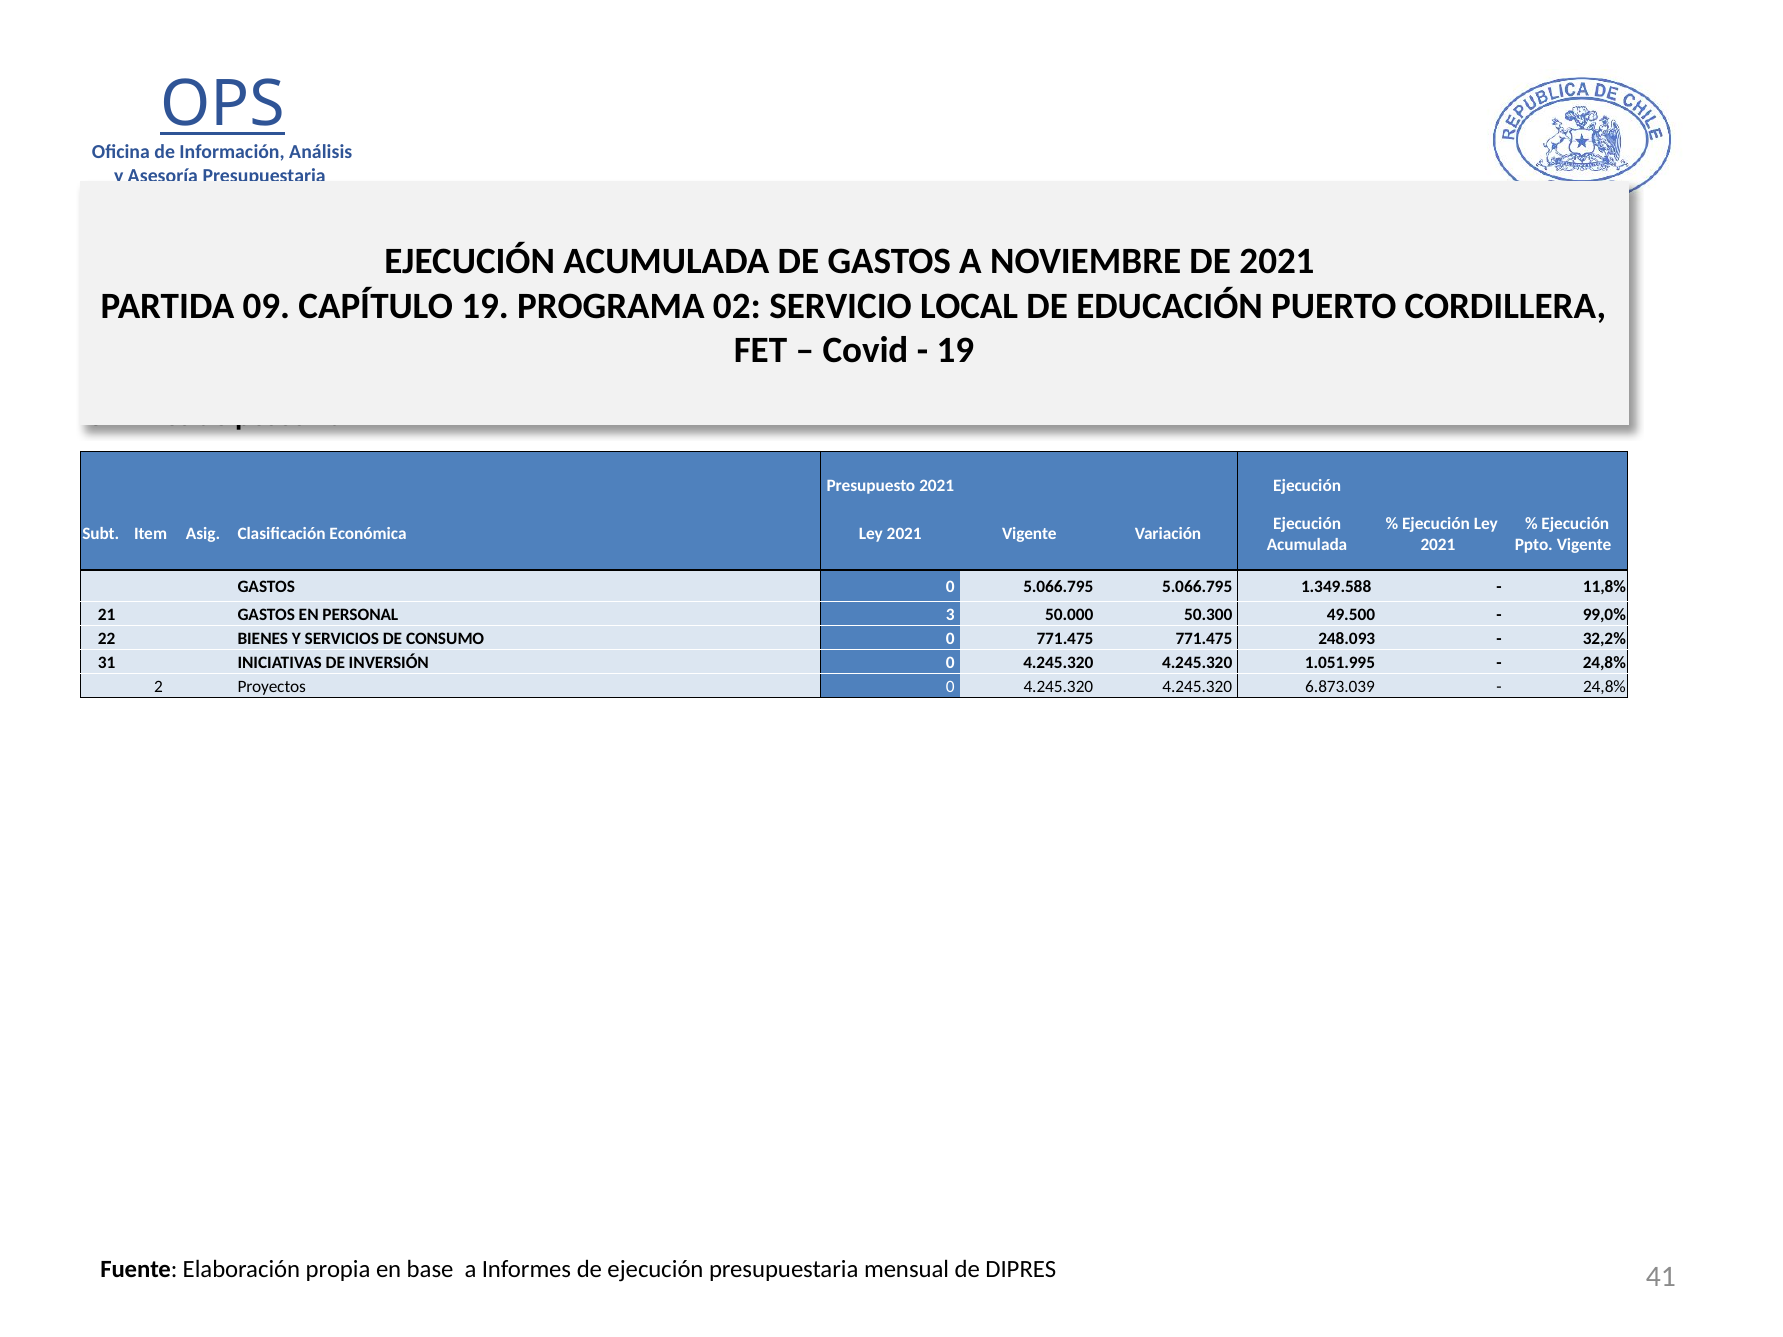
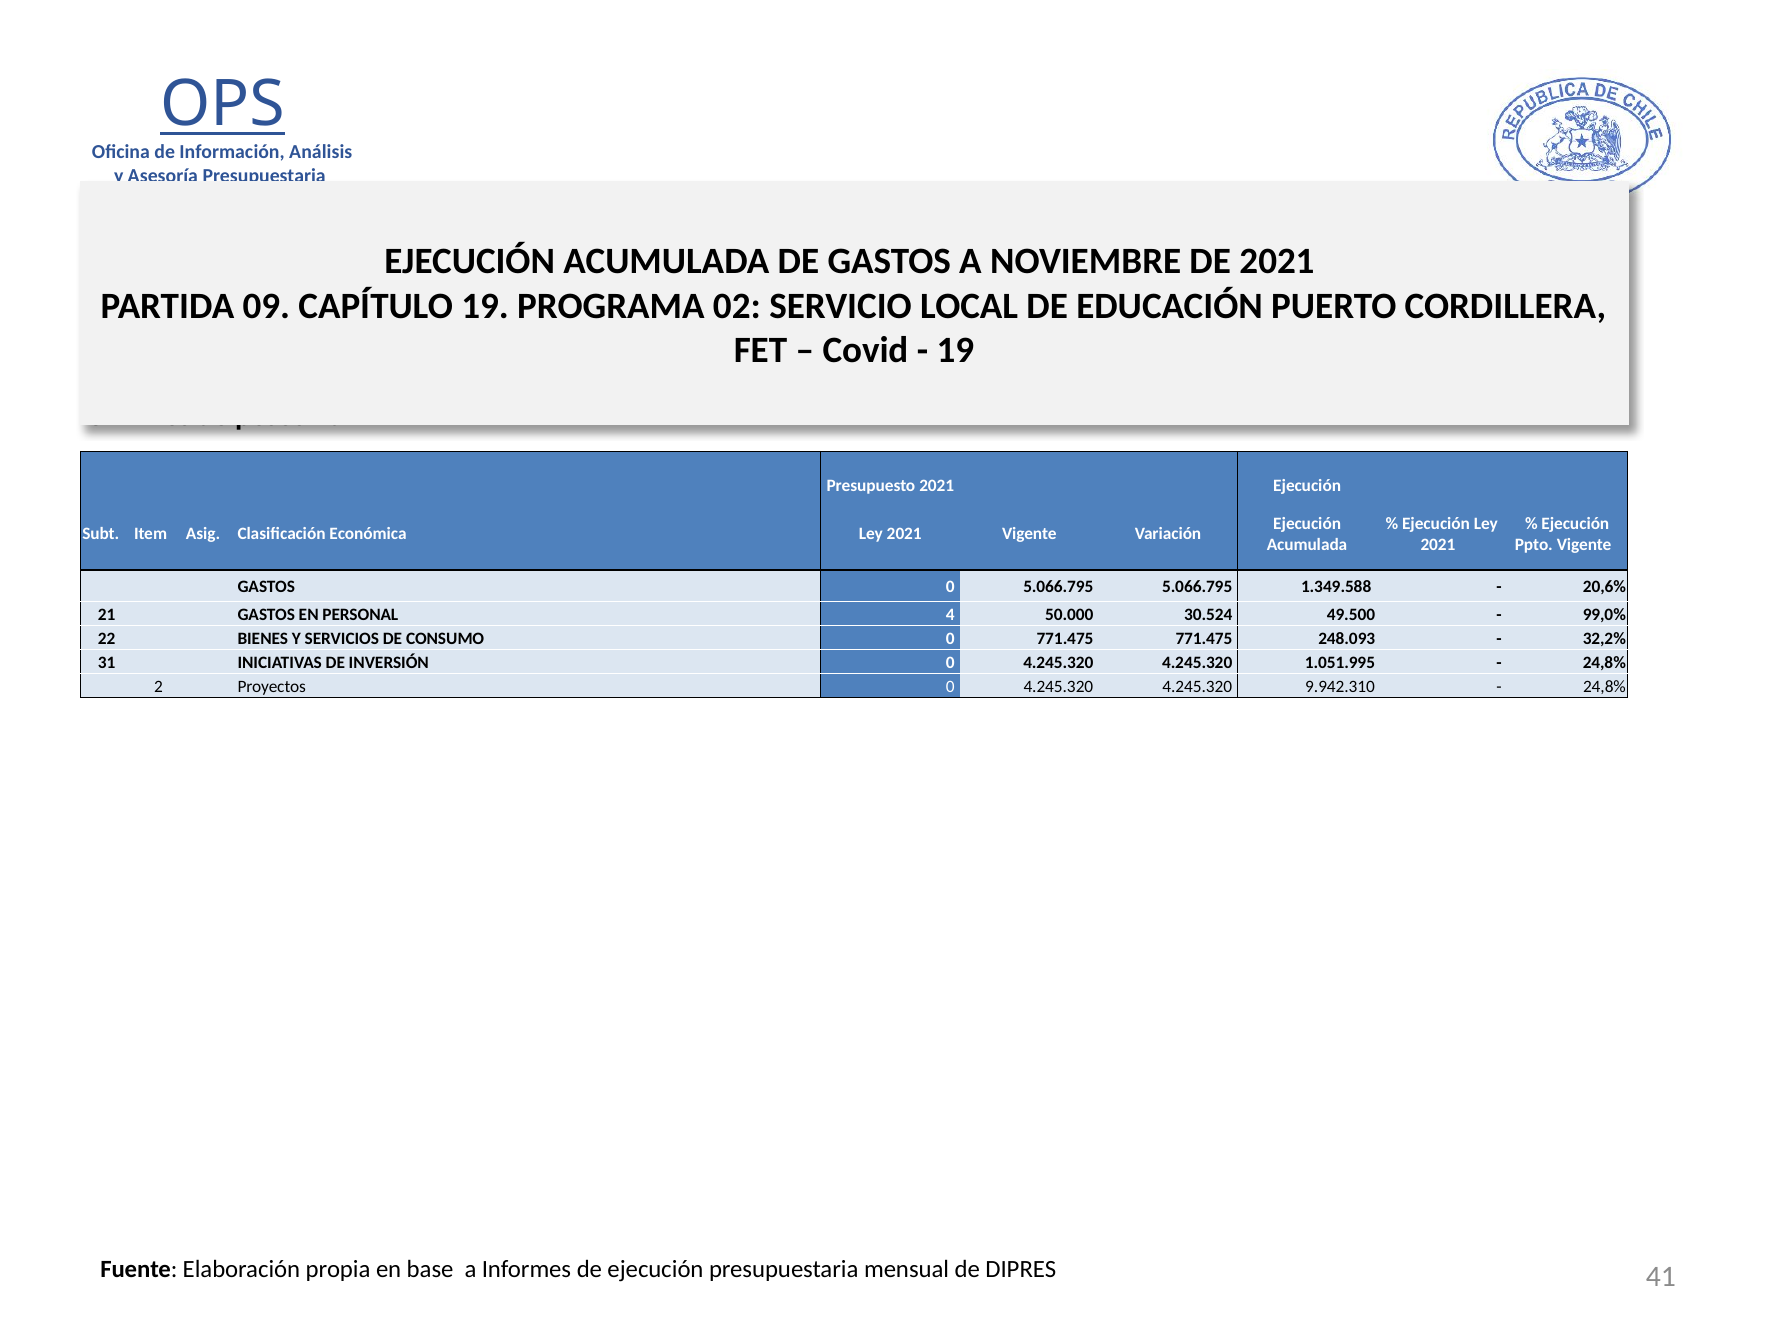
11,8%: 11,8% -> 20,6% (1604, 587)
3: 3 -> 4 (950, 615)
50.300: 50.300 -> 30.524 (1208, 615)
6.873.039: 6.873.039 -> 9.942.310 (1340, 687)
